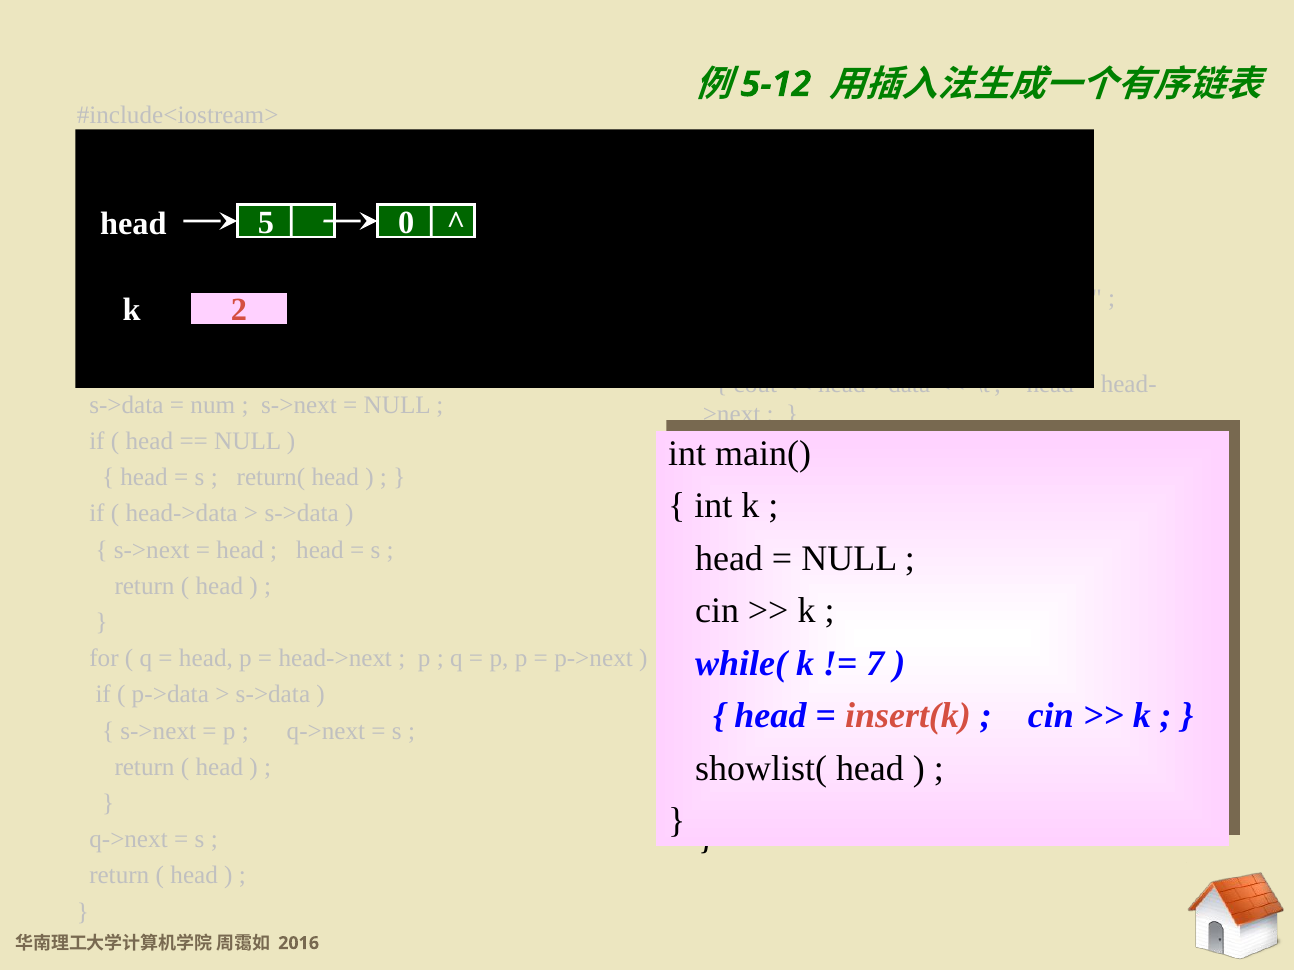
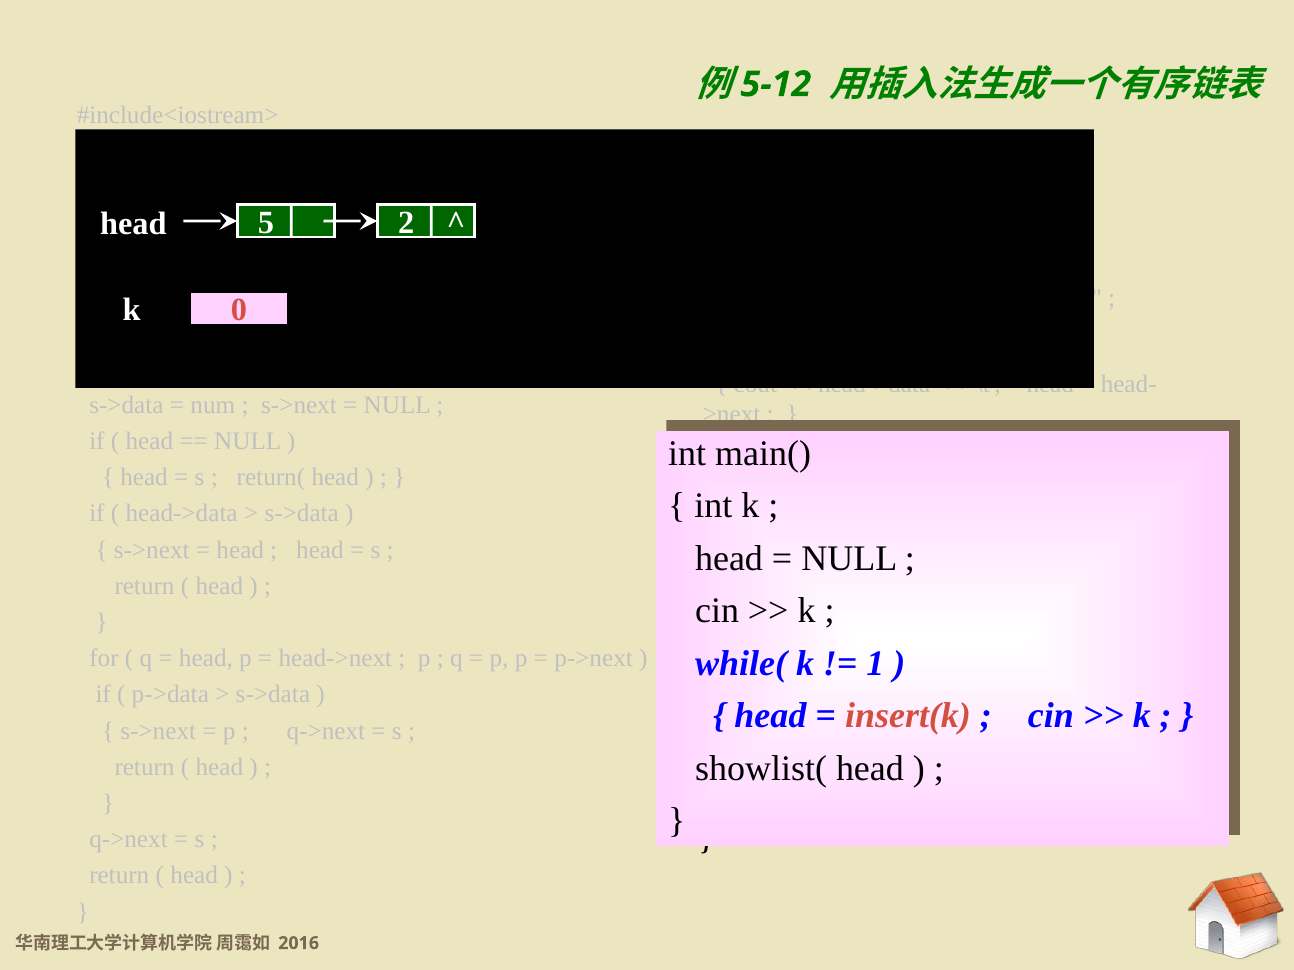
0: 0 -> 2 (406, 223)
k 2: 2 -> 0 (239, 310)
7: 7 -> 1 (875, 664)
